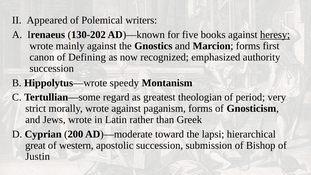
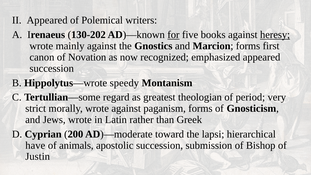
for underline: none -> present (173, 35)
Defining: Defining -> Novation (87, 57)
emphasized authority: authority -> appeared (262, 57)
great: great -> have (35, 145)
western: western -> animals (76, 145)
